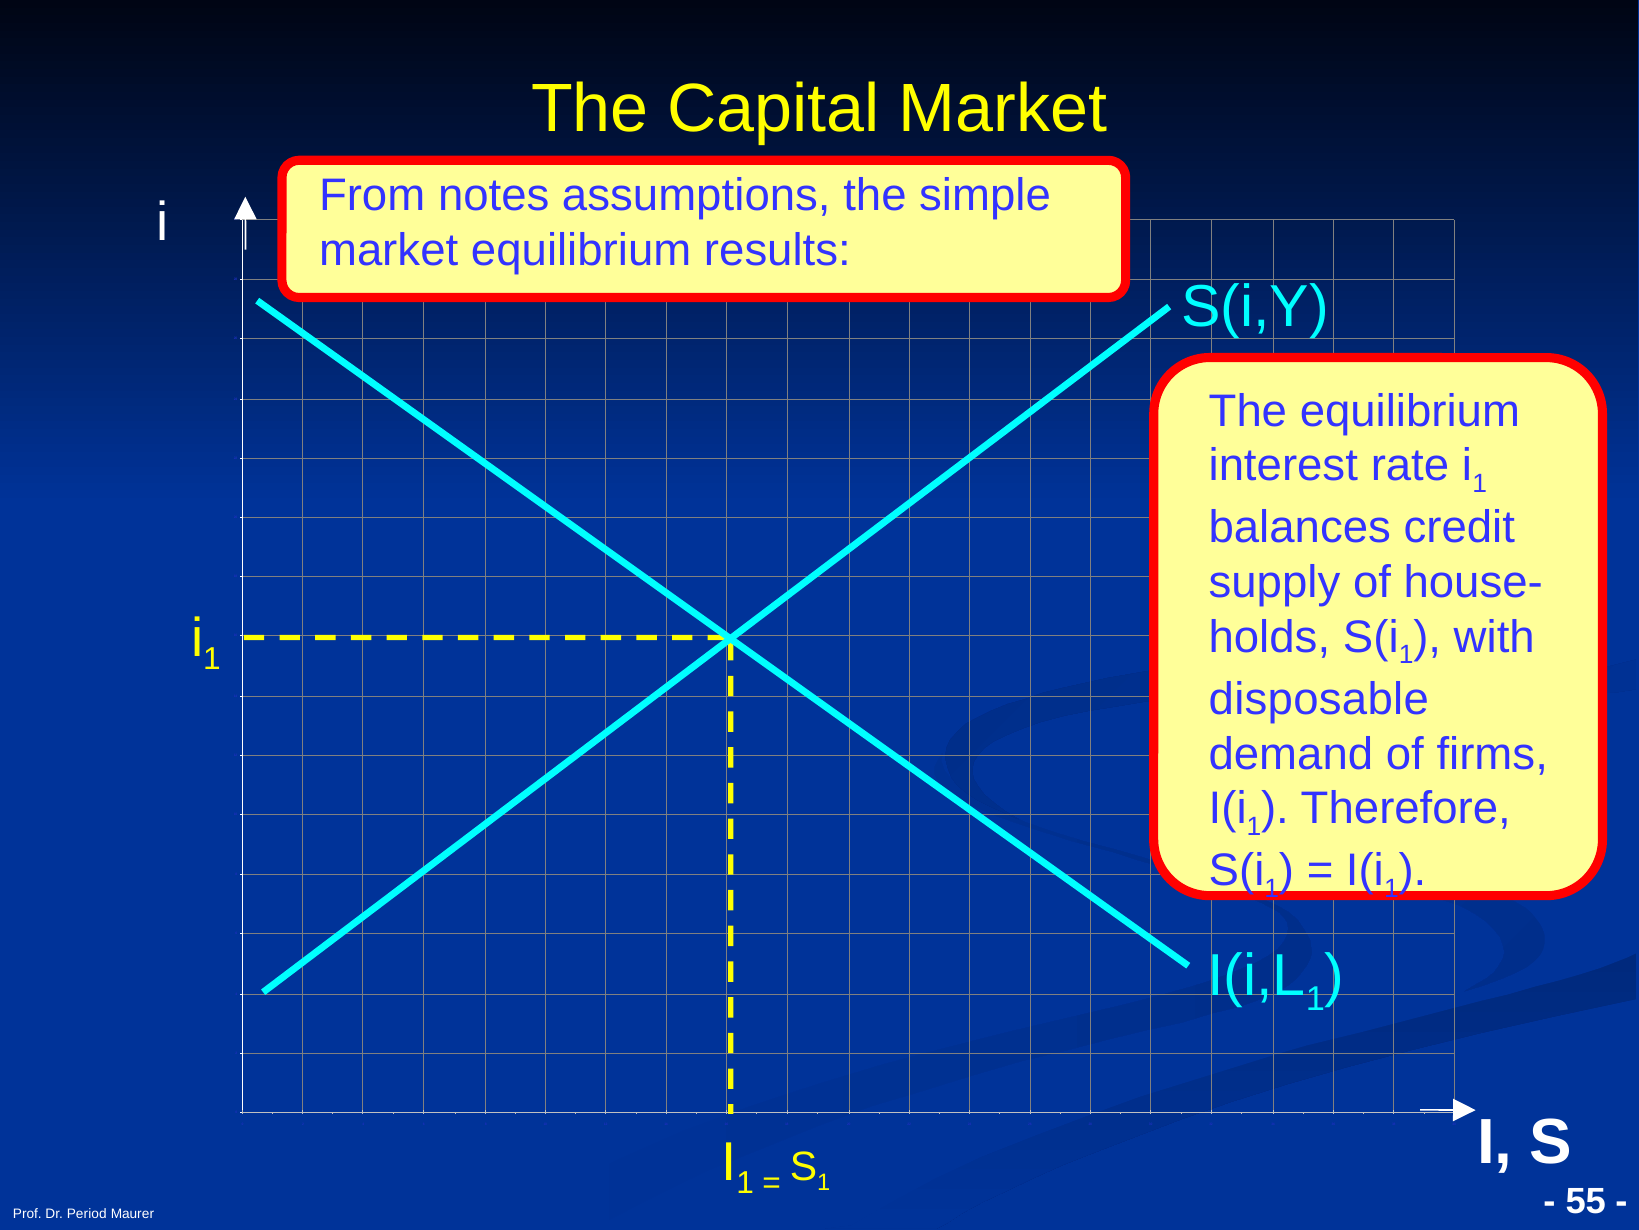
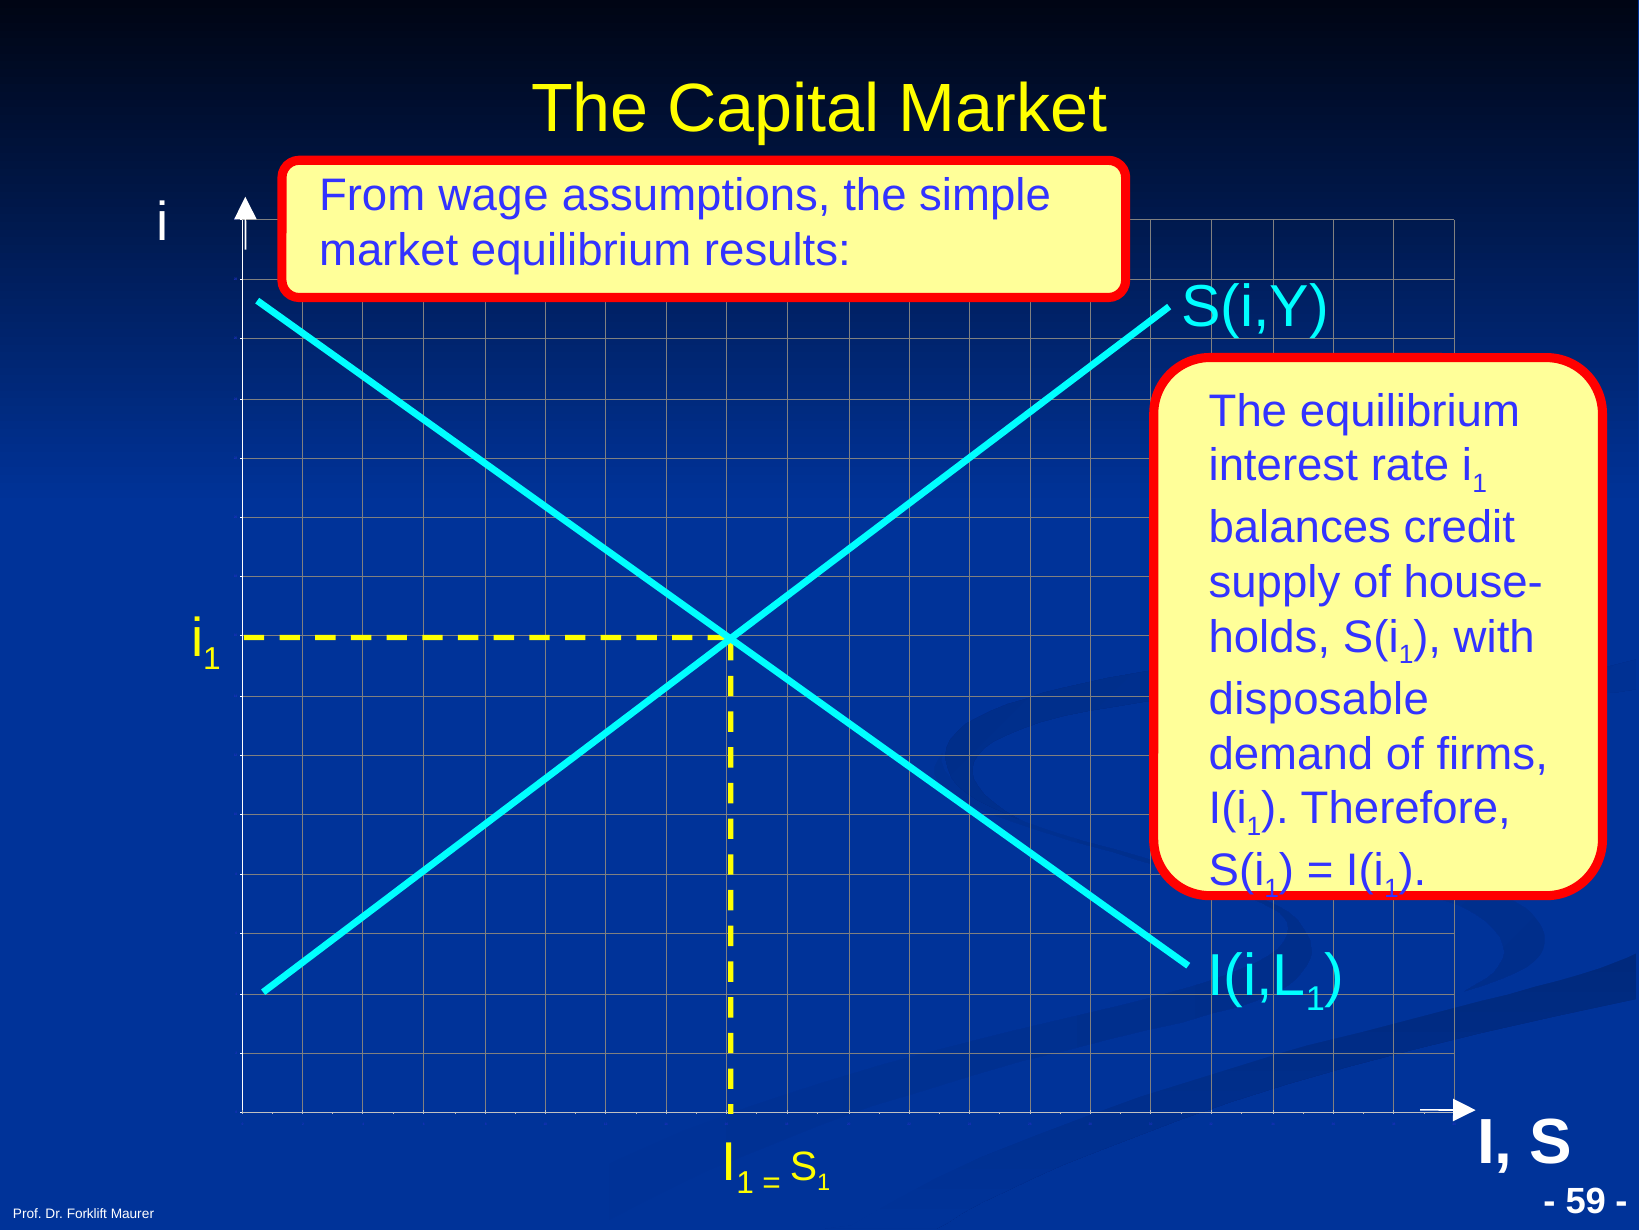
notes: notes -> wage (493, 196)
55: 55 -> 59 (1586, 1201)
Period: Period -> Forklift (87, 1213)
